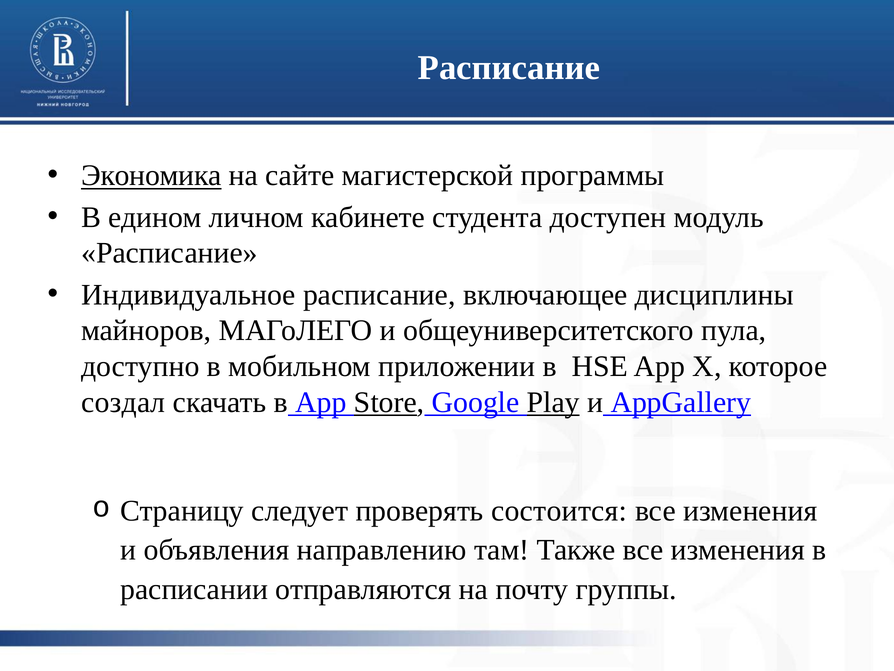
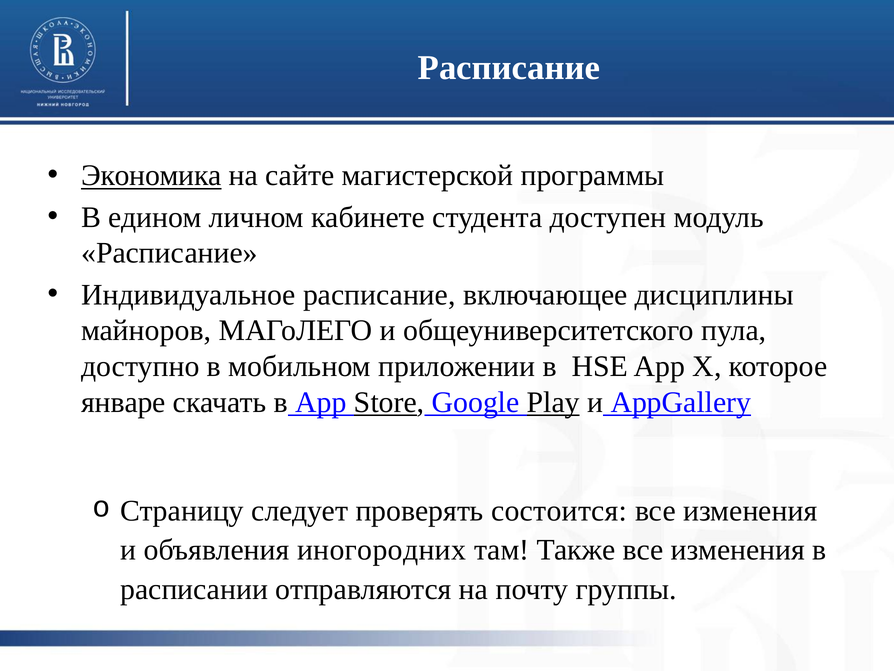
создал: создал -> январе (123, 402)
направлению: направлению -> иногородних (382, 550)
